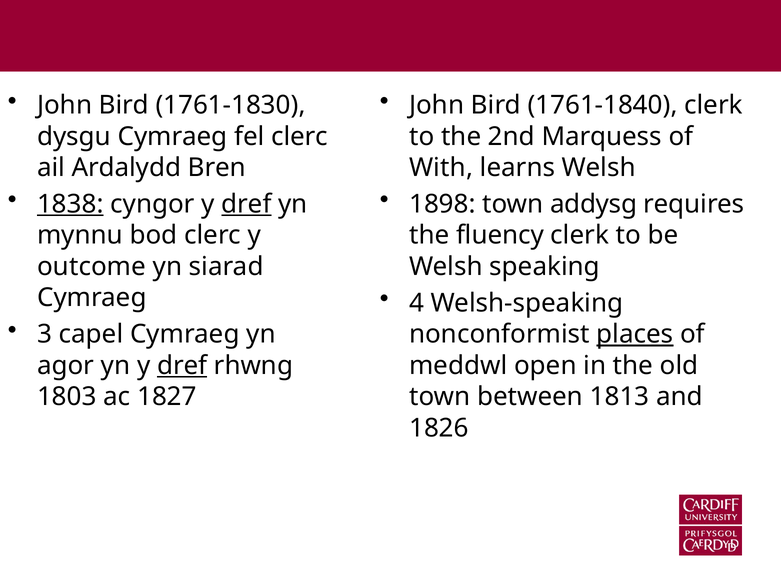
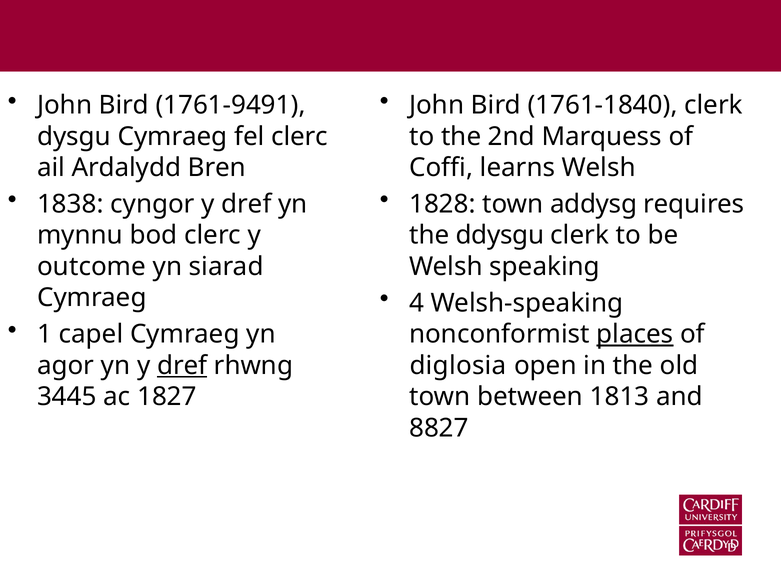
1761-1830: 1761-1830 -> 1761-9491 (231, 105)
With: With -> Coffi (441, 168)
1838 underline: present -> none (70, 204)
dref underline: present -> none (246, 204)
1898: 1898 -> 1828 (442, 204)
fluency: fluency -> ddysgu (500, 235)
3: 3 -> 1 (45, 334)
meddwl: meddwl -> diglosia (458, 365)
1803: 1803 -> 3445 (67, 397)
1826: 1826 -> 8827 (439, 428)
